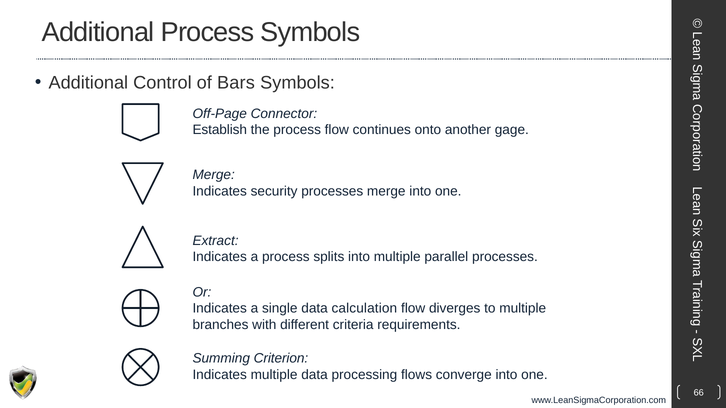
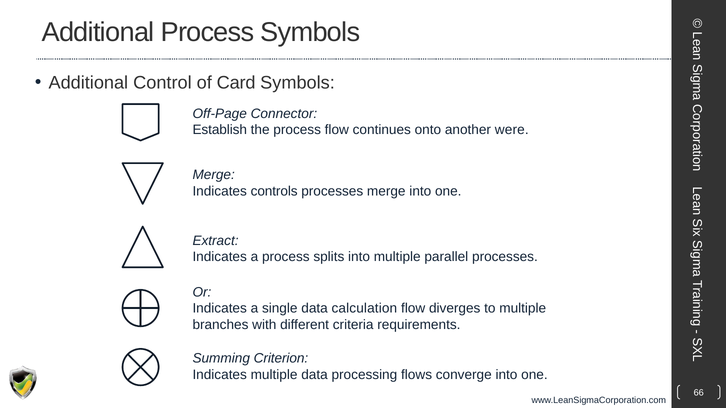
Bars: Bars -> Card (236, 83)
gage: gage -> were (512, 130)
security: security -> controls (274, 191)
